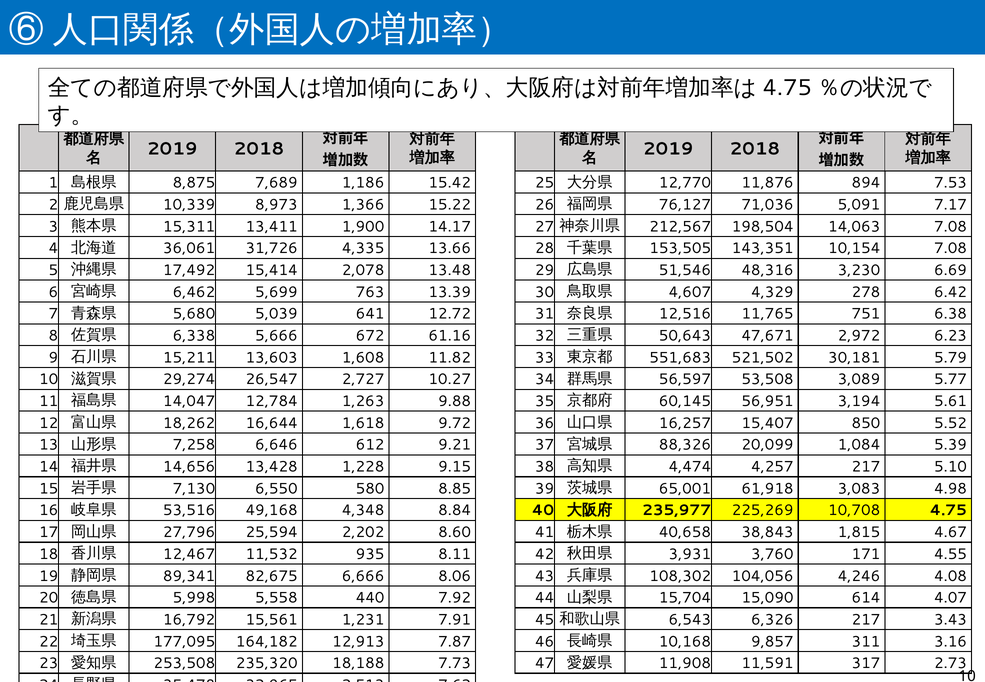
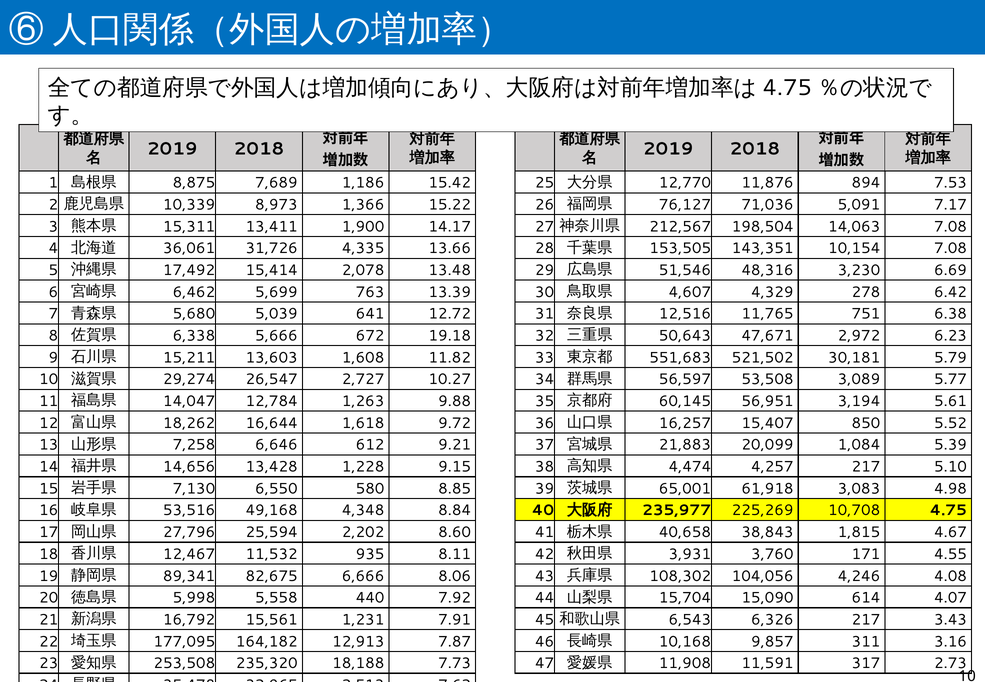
61.16: 61.16 -> 19.18 (450, 336)
88,326: 88,326 -> 21,883 (685, 445)
